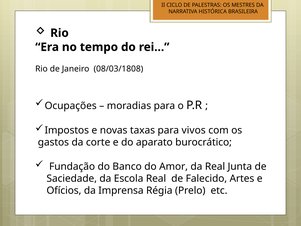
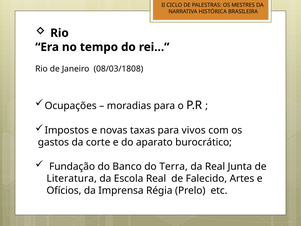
Amor: Amor -> Terra (174, 166)
Saciedade: Saciedade -> Literatura (72, 178)
